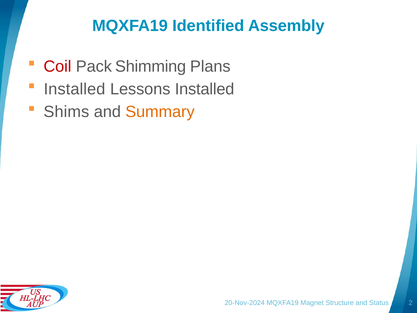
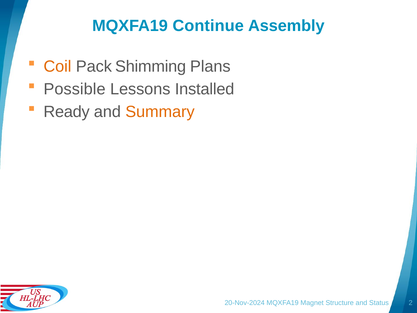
Identified: Identified -> Continue (208, 26)
Coil colour: red -> orange (57, 66)
Installed: Installed -> Possible (75, 89)
Shims: Shims -> Ready (67, 112)
